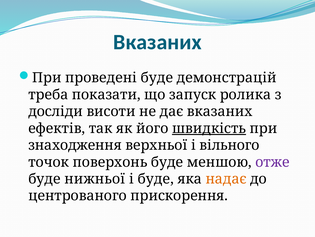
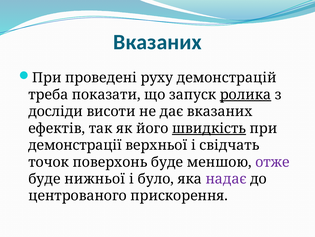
проведені буде: буде -> руху (157, 78)
ролика underline: none -> present (246, 94)
знаходження: знаходження -> демонстрації (75, 145)
вільного: вільного -> свідчать (229, 145)
і буде: буде -> було (156, 178)
надає colour: orange -> purple (226, 178)
